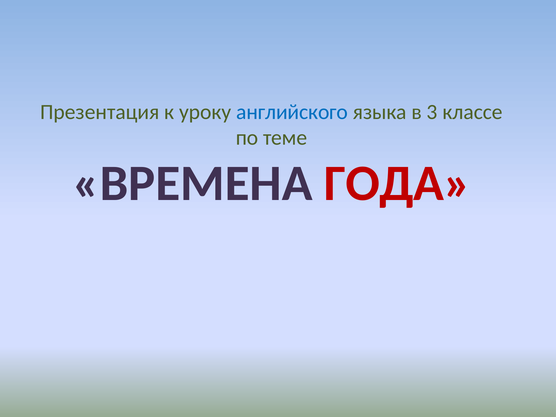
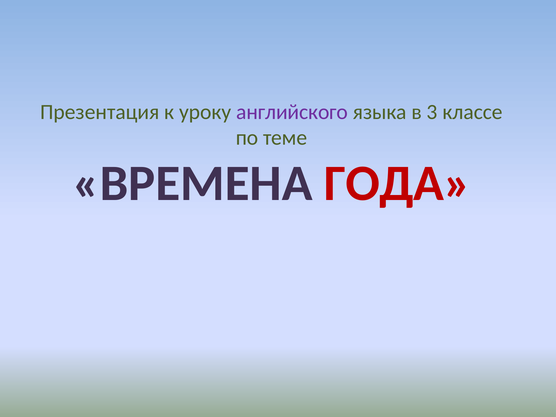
английского colour: blue -> purple (292, 112)
